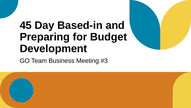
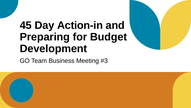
Based-in: Based-in -> Action-in (80, 25)
